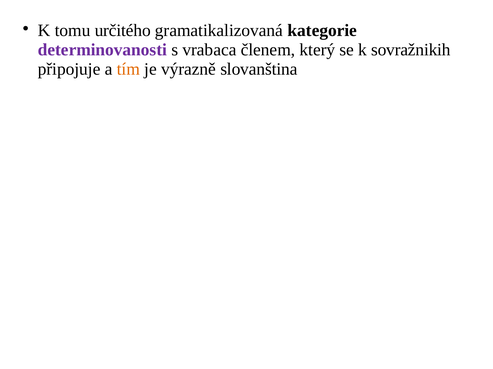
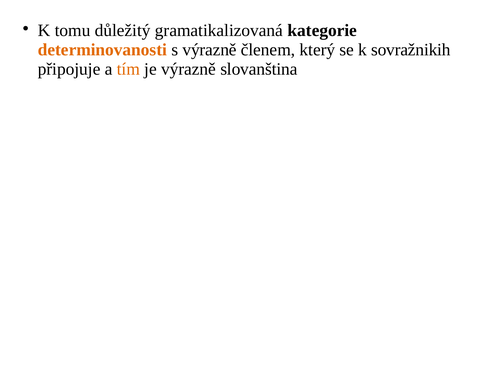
určitého: určitého -> důležitý (123, 30)
determinovanosti colour: purple -> orange (102, 50)
s vrabaca: vrabaca -> výrazně (210, 50)
